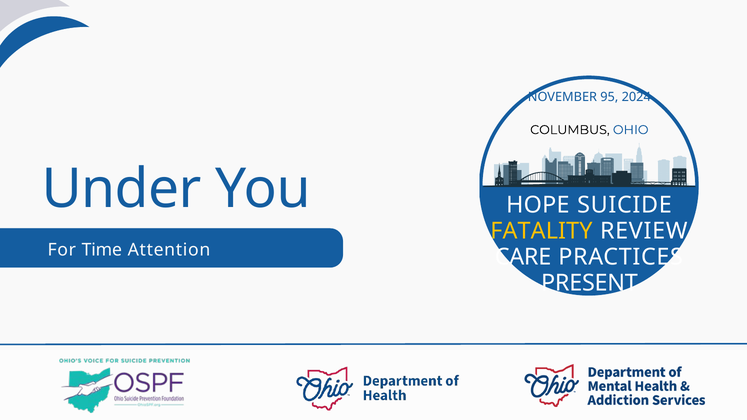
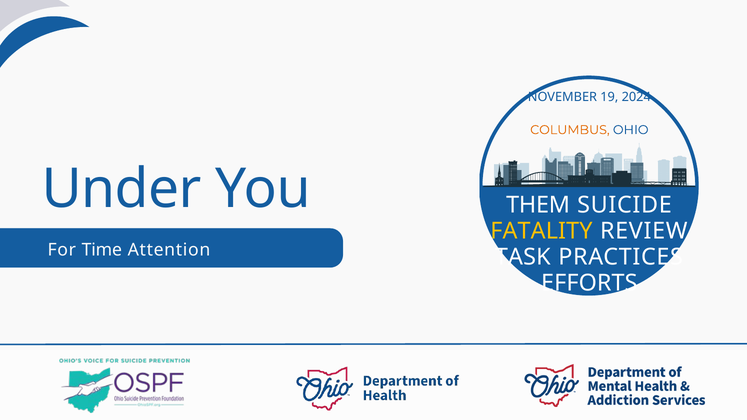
95: 95 -> 19 (609, 97)
COLUMBUS colour: black -> orange (570, 130)
HOPE: HOPE -> THEM (538, 205)
CARE: CARE -> TASK (523, 257)
PRESENT: PRESENT -> EFFORTS (589, 283)
